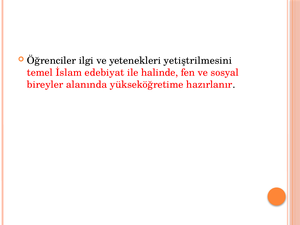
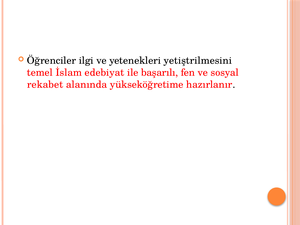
halinde: halinde -> başarılı (160, 73)
bireyler: bireyler -> rekabet (45, 85)
